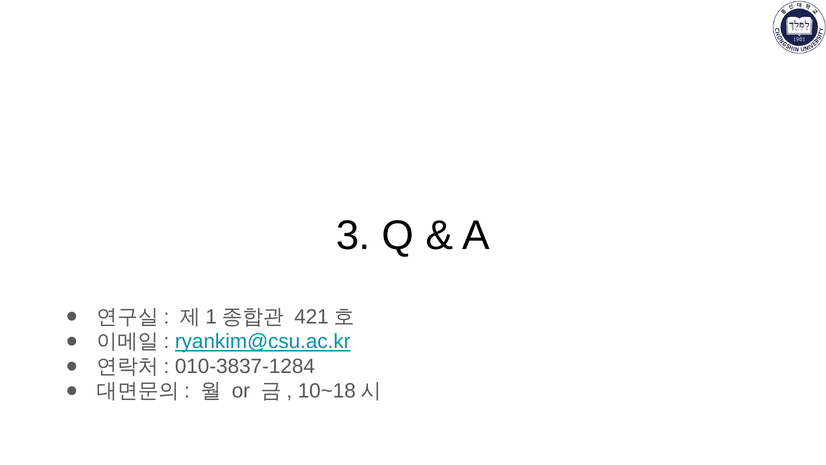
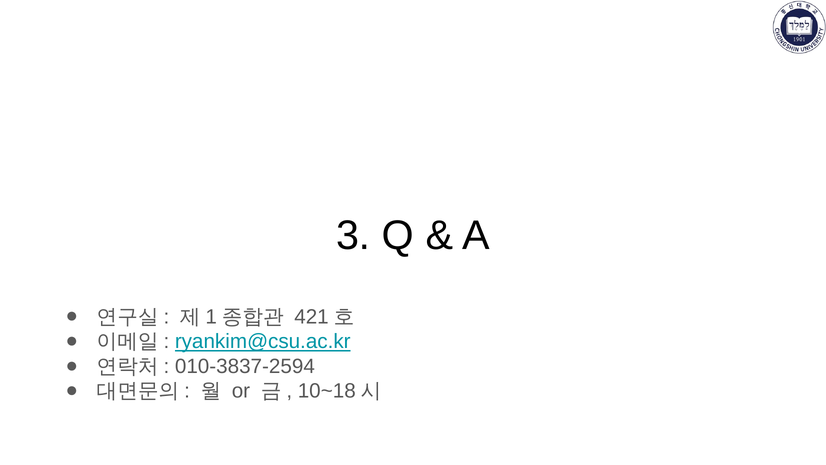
010-3837-1284: 010-3837-1284 -> 010-3837-2594 (245, 366)
